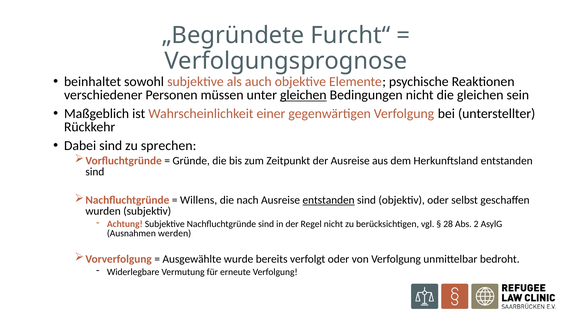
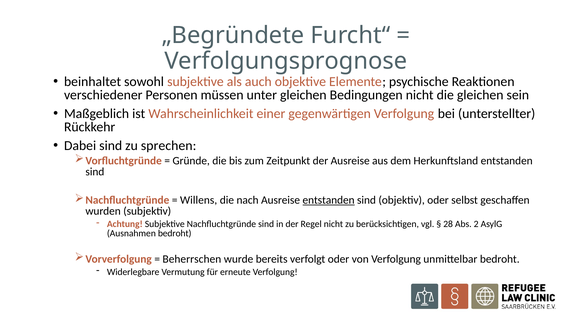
gleichen underline: present -> none (303, 95)
Ausnahmen werden: werden -> bedroht (175, 233)
Ausgewählte: Ausgewählte -> Beherrschen (192, 259)
